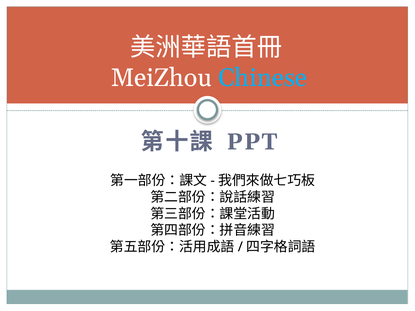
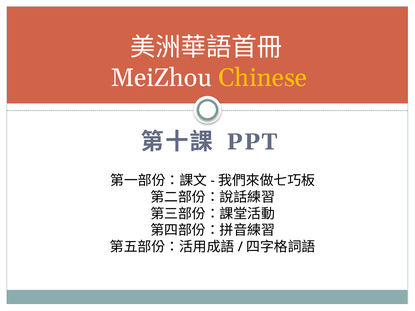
Chinese colour: light blue -> yellow (263, 78)
